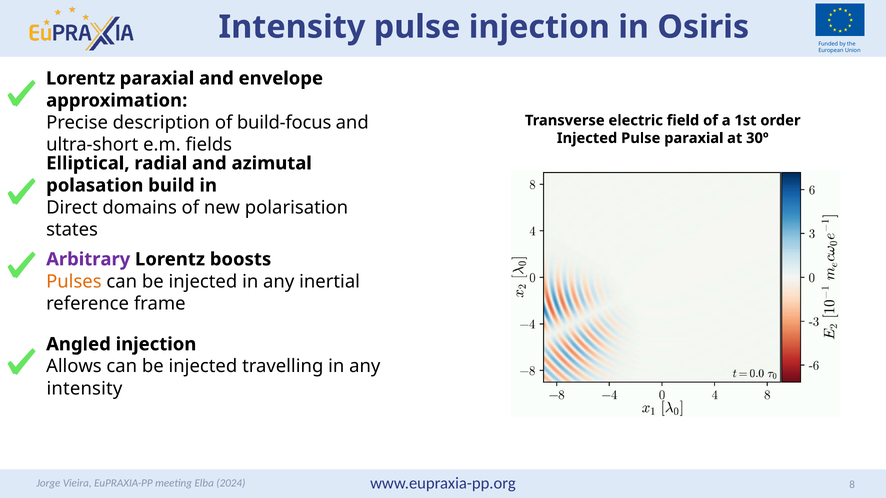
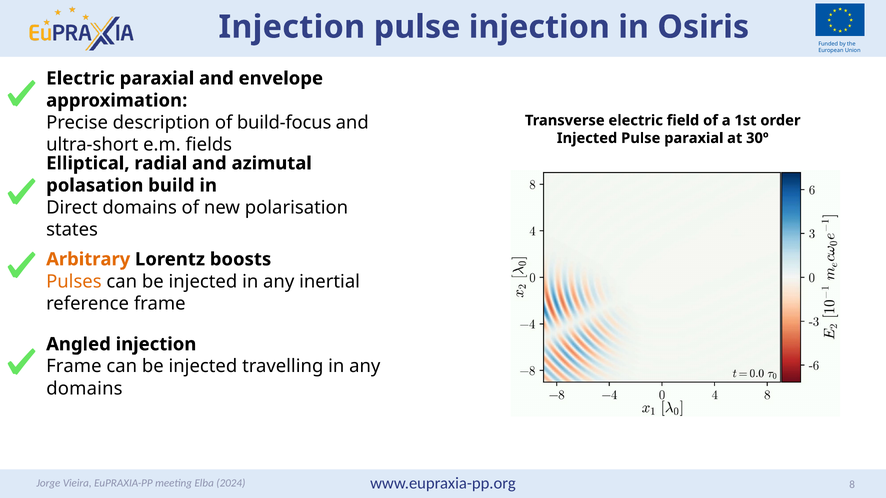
Intensity: Intensity -> Injection (292, 27)
Lorentz: Lorentz -> Electric (80, 78)
Arbitrary colour: purple -> orange (88, 259)
Allows: Allows -> Frame (74, 367)
intensity: intensity -> domains (84, 389)
